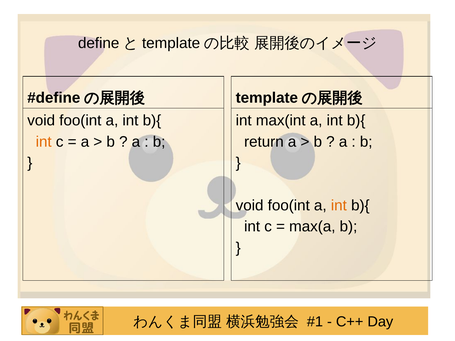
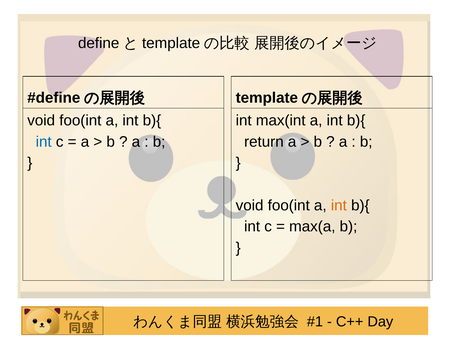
int colour: orange -> blue (44, 142)
